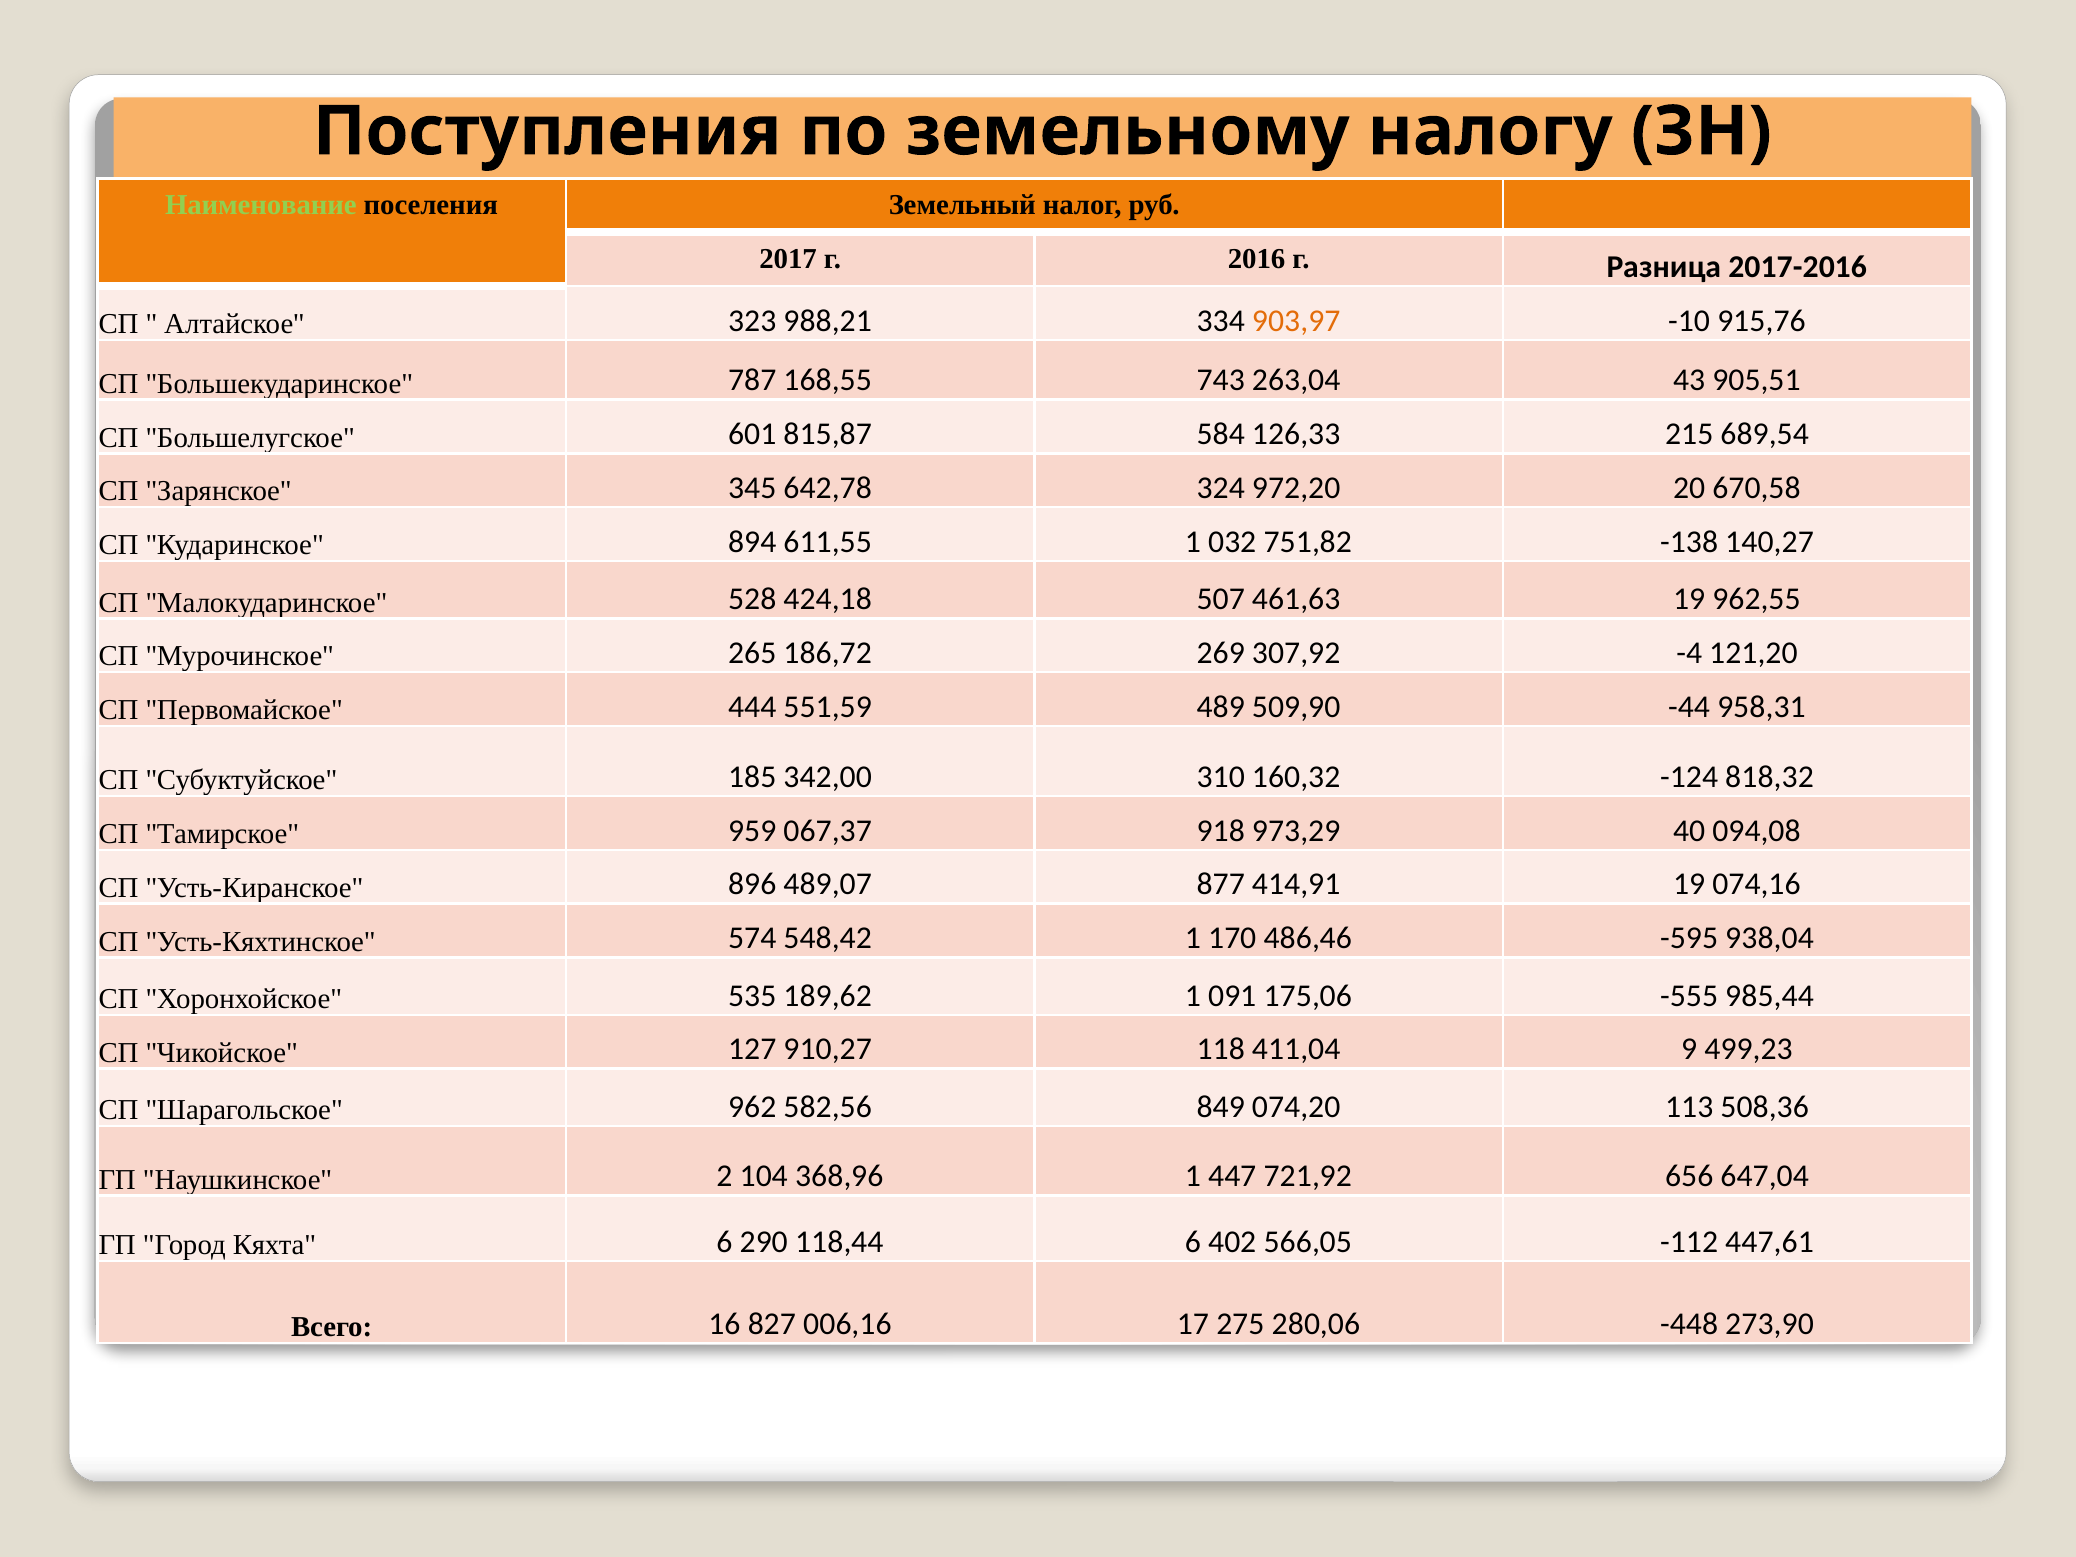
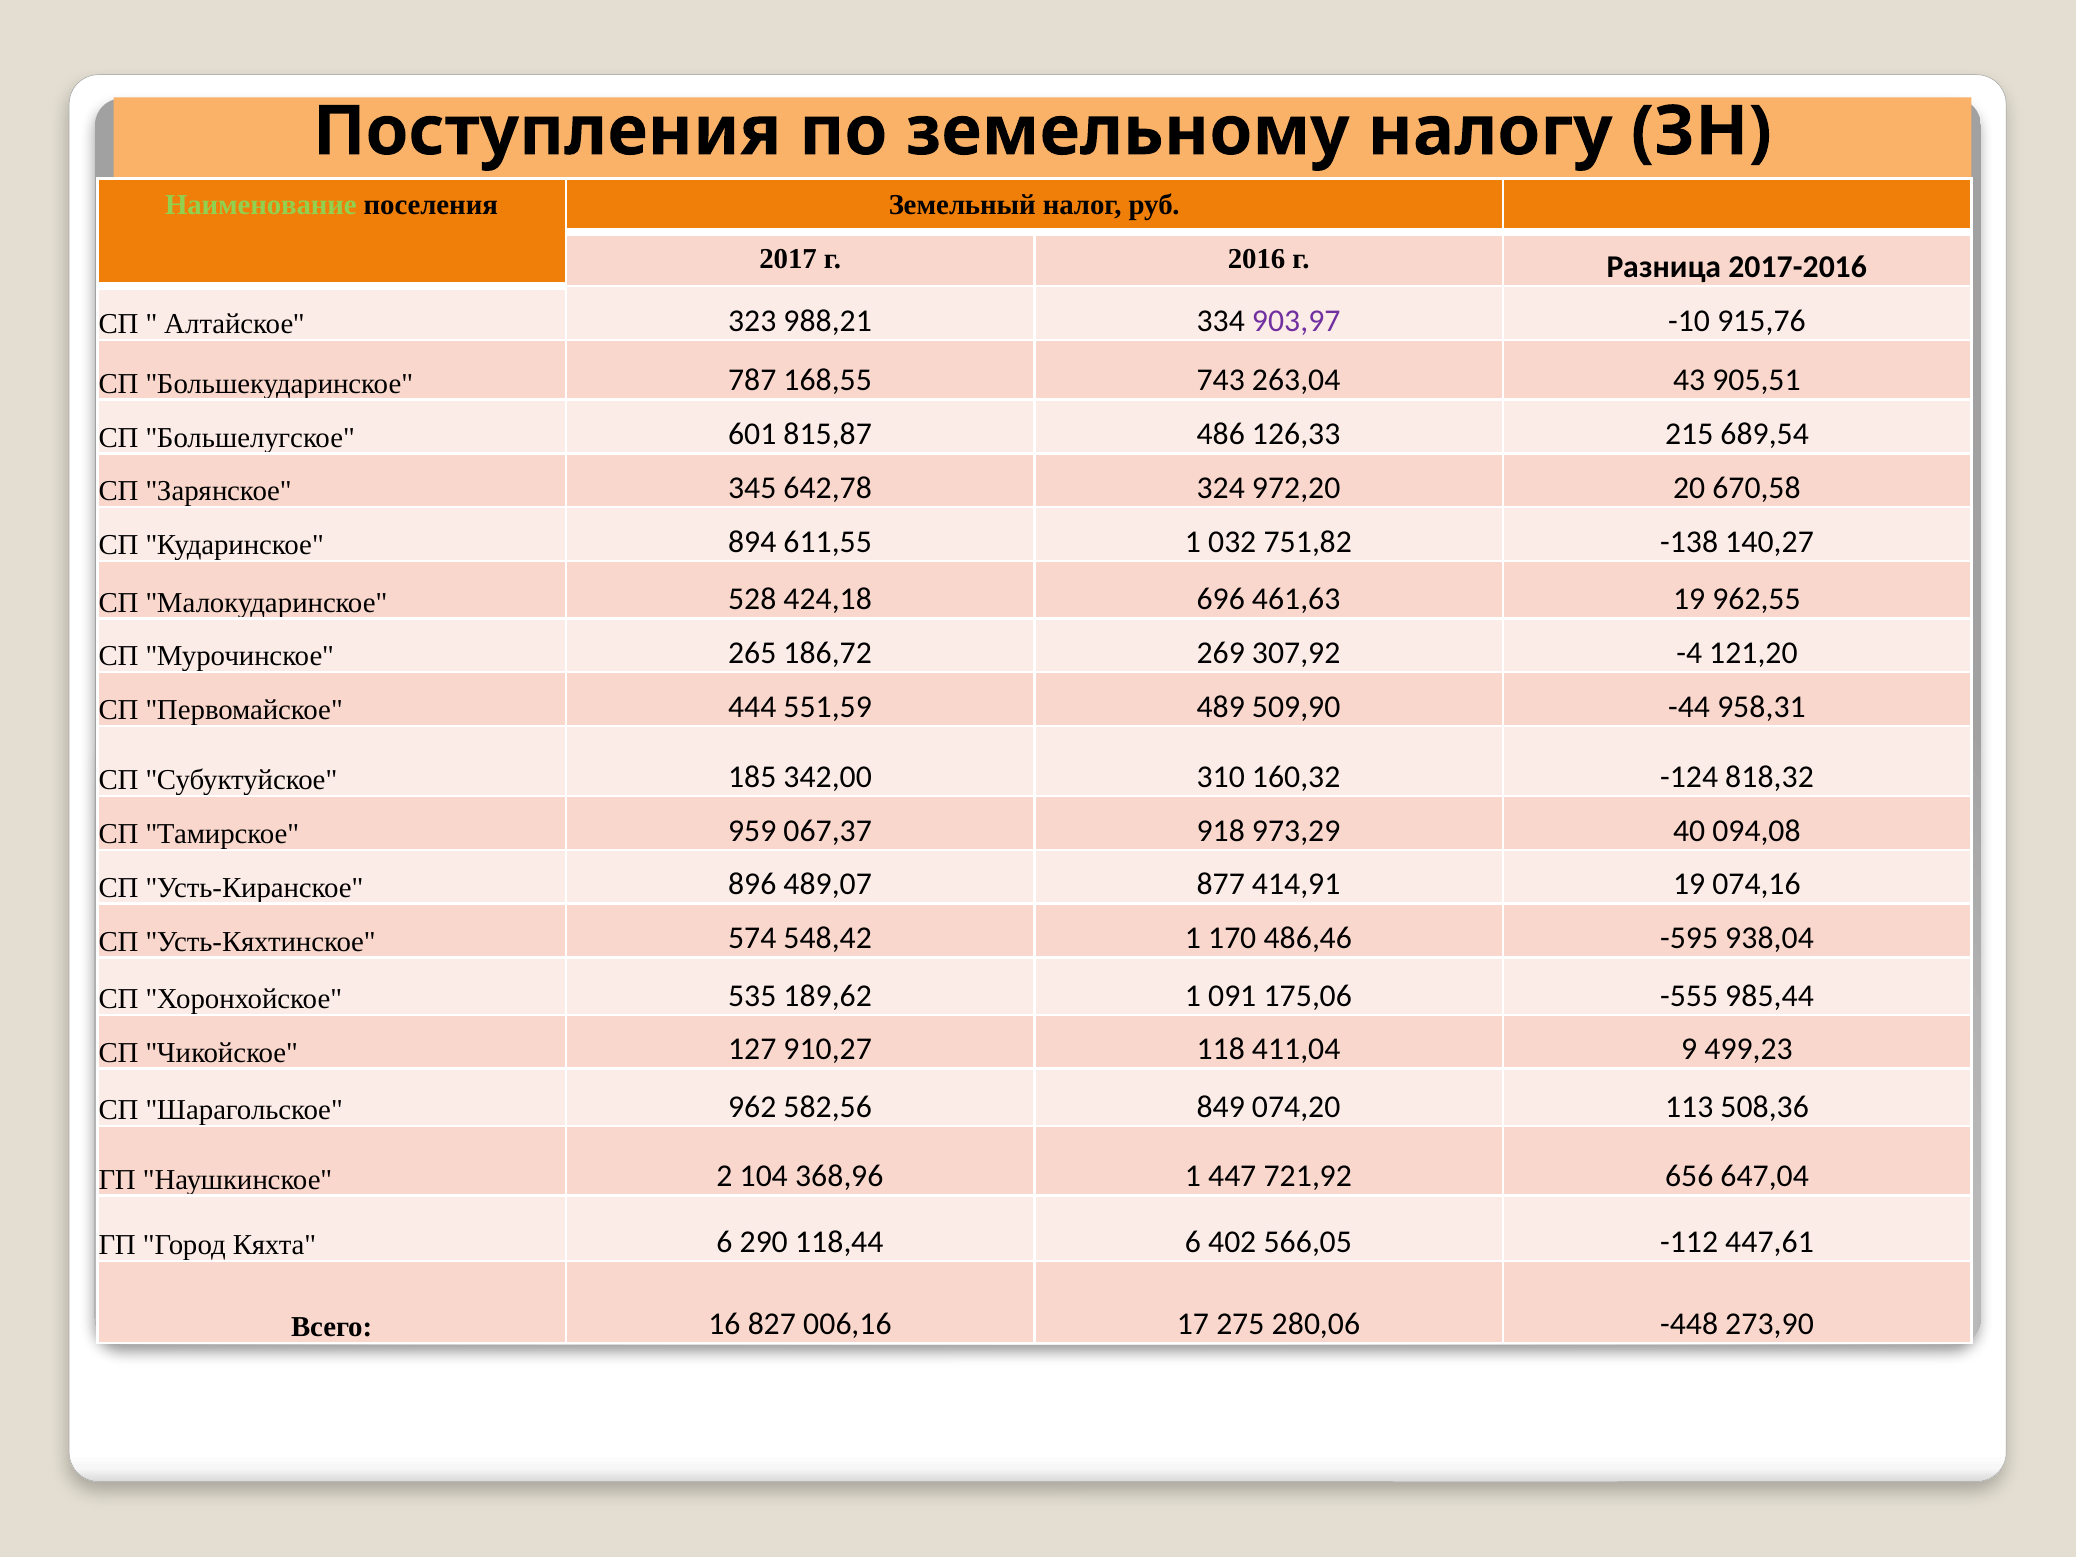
903,97 colour: orange -> purple (1296, 321)
584: 584 -> 486 (1221, 434)
507: 507 -> 696 (1221, 599)
